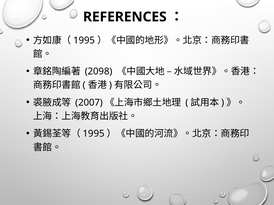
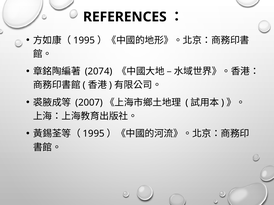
2098: 2098 -> 2074 (99, 72)
